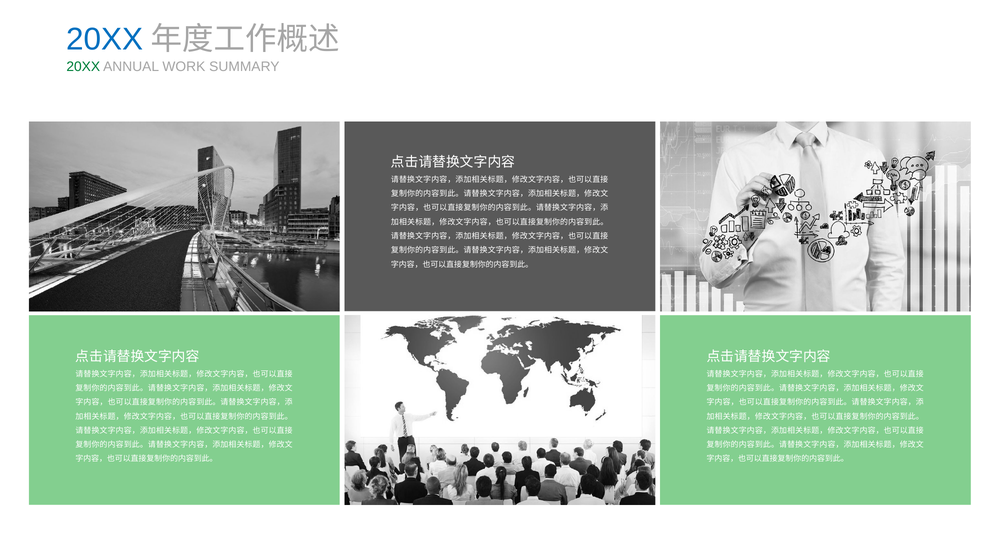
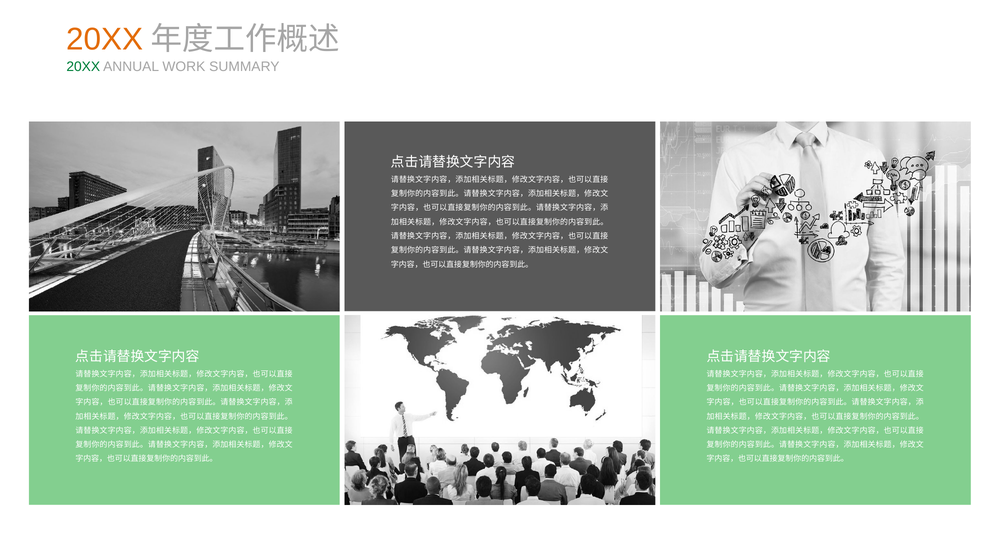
20XX colour: blue -> orange (105, 39)
